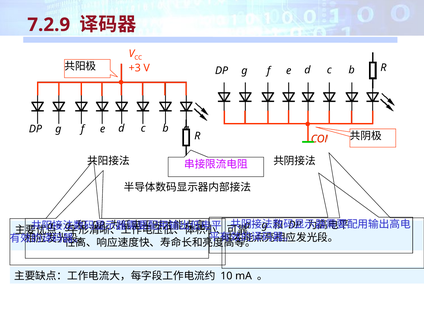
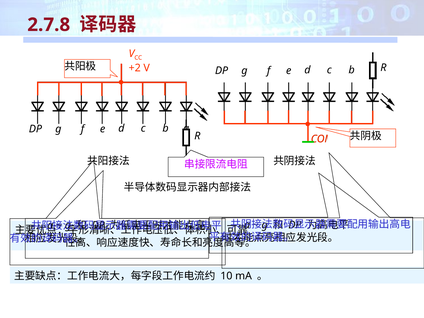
7.2.9: 7.2.9 -> 2.7.8 (49, 25)
+3: +3 -> +2 (135, 68)
